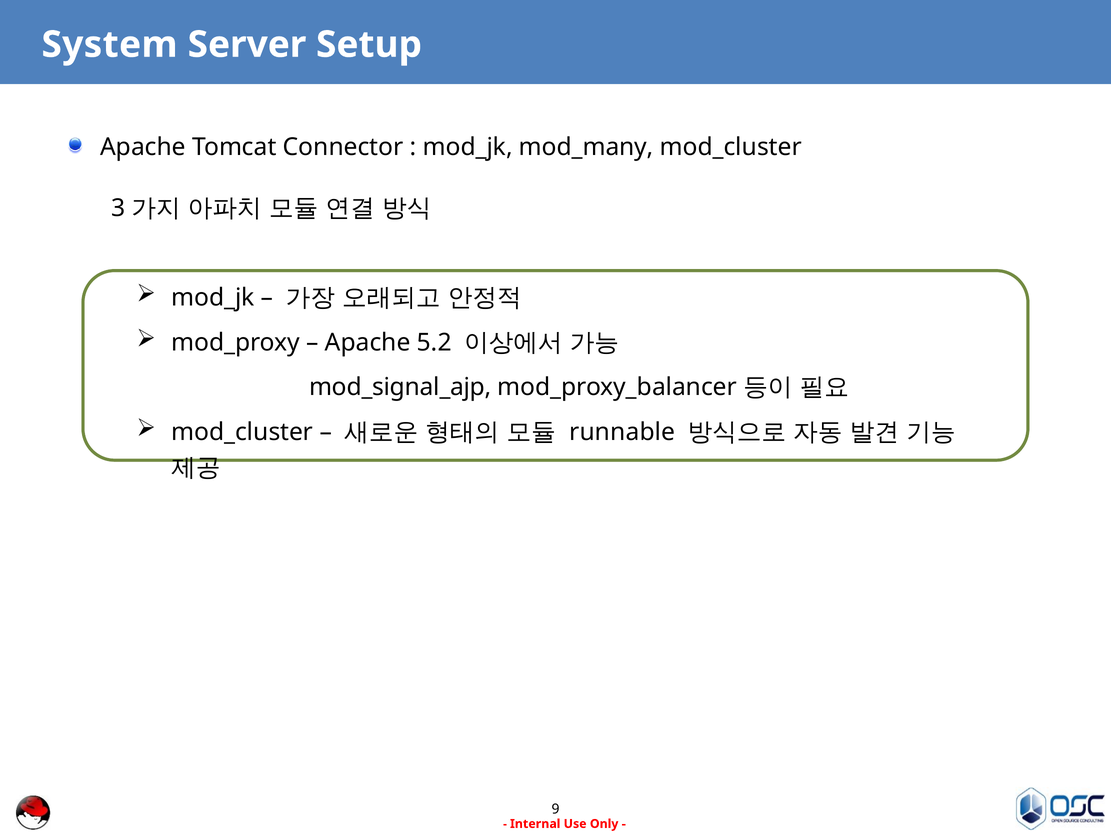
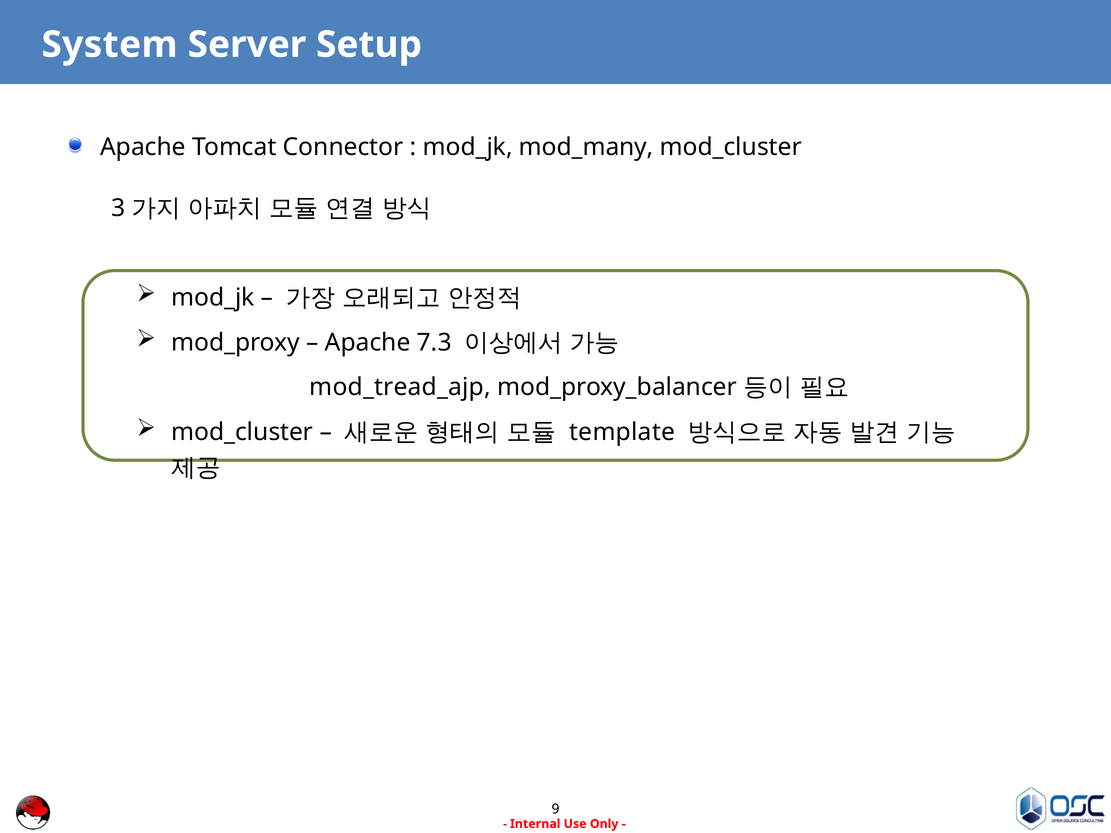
5.2: 5.2 -> 7.3 (434, 343)
mod_signal_ajp: mod_signal_ajp -> mod_tread_ajp (400, 387)
runnable: runnable -> template (622, 432)
